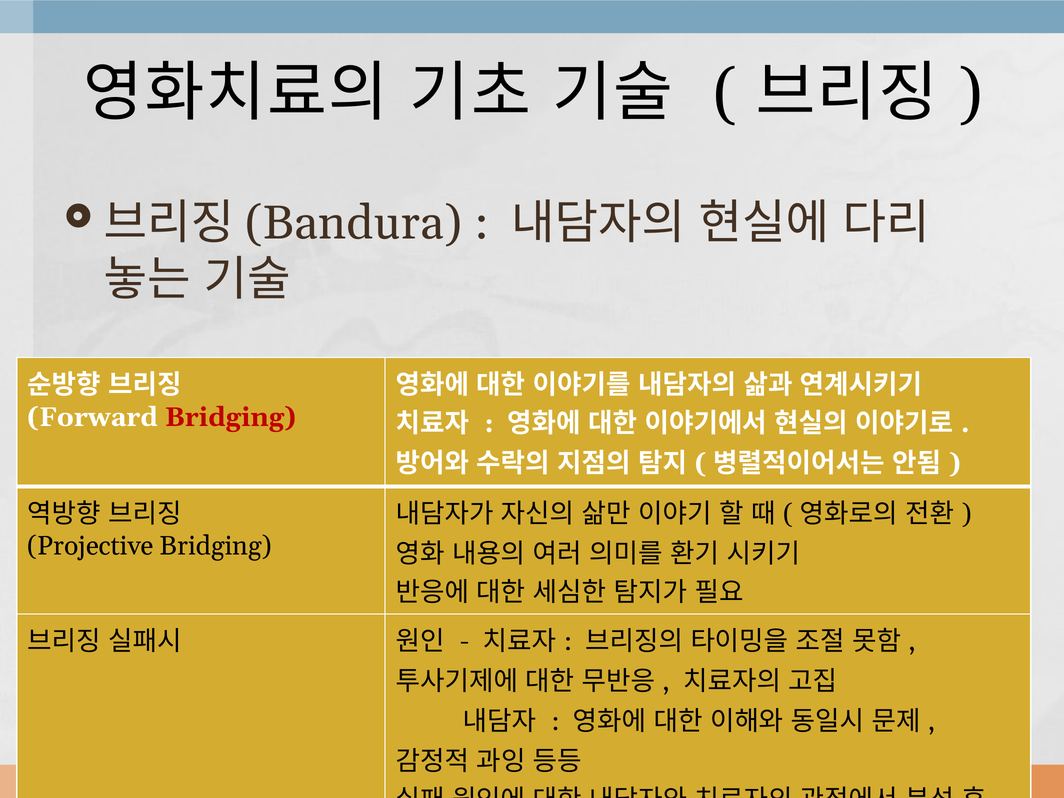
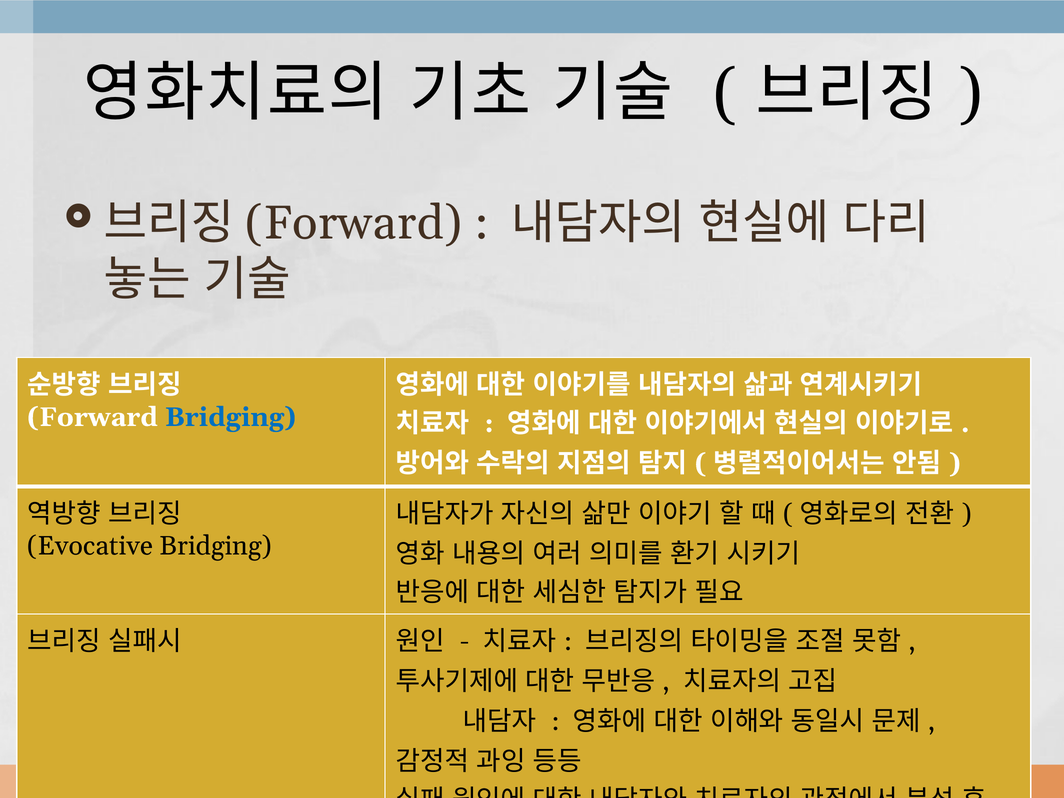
Bandura: Bandura -> Forward (354, 223)
Bridging colour: red -> blue (230, 417)
Projective: Projective -> Evocative (90, 546)
